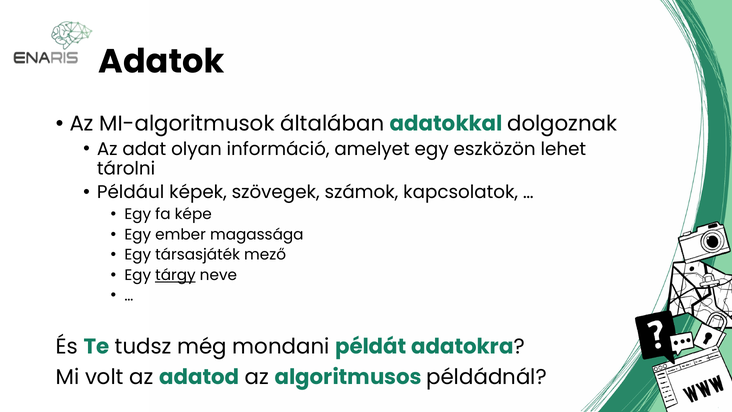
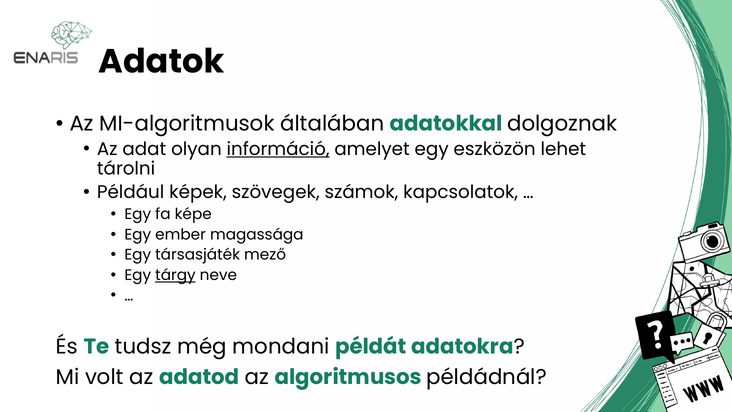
információ underline: none -> present (278, 149)
